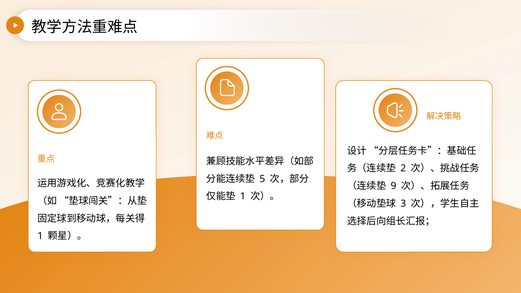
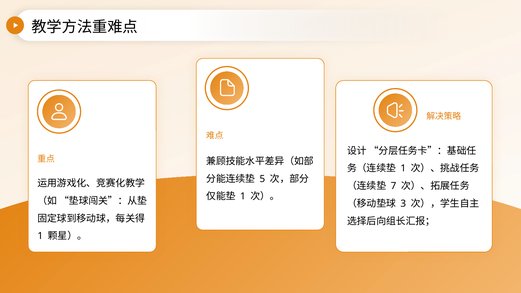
2: 2 -> 1 (403, 168)
9: 9 -> 7 (393, 186)
